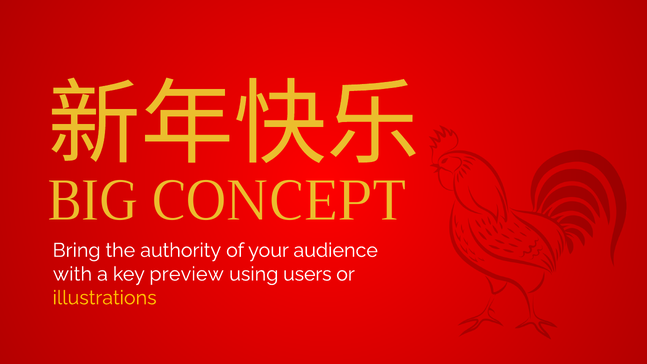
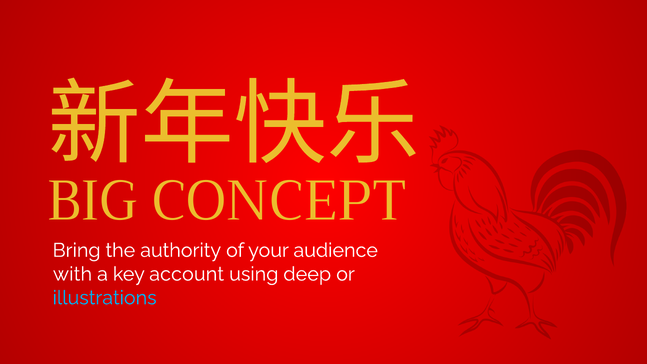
preview: preview -> account (187, 274)
users: users -> deep (307, 274)
illustrations colour: yellow -> light blue (105, 298)
